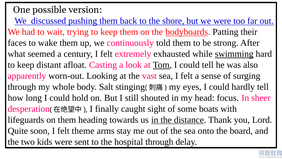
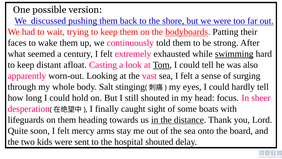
theme: theme -> mercy (83, 130)
hospital through: through -> shouted (159, 141)
